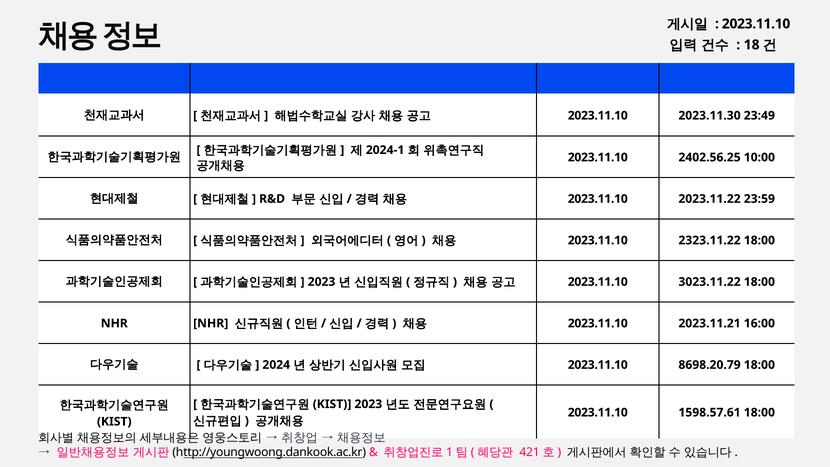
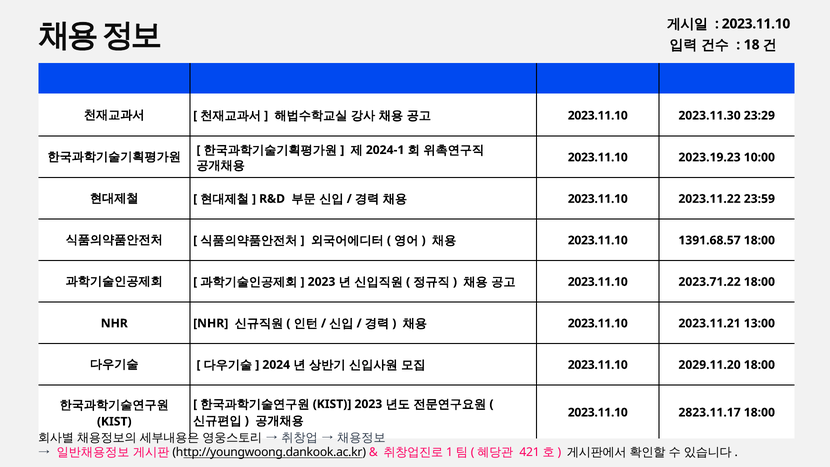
23:49: 23:49 -> 23:29 (759, 116)
2402.56.25: 2402.56.25 -> 2023.19.23 (710, 157)
2323.11.22: 2323.11.22 -> 1391.68.57 (710, 240)
3023.11.22: 3023.11.22 -> 2023.71.22 (710, 282)
16:00: 16:00 -> 13:00 (759, 323)
8698.20.79: 8698.20.79 -> 2029.11.20 (710, 365)
1598.57.61: 1598.57.61 -> 2823.11.17 (710, 412)
